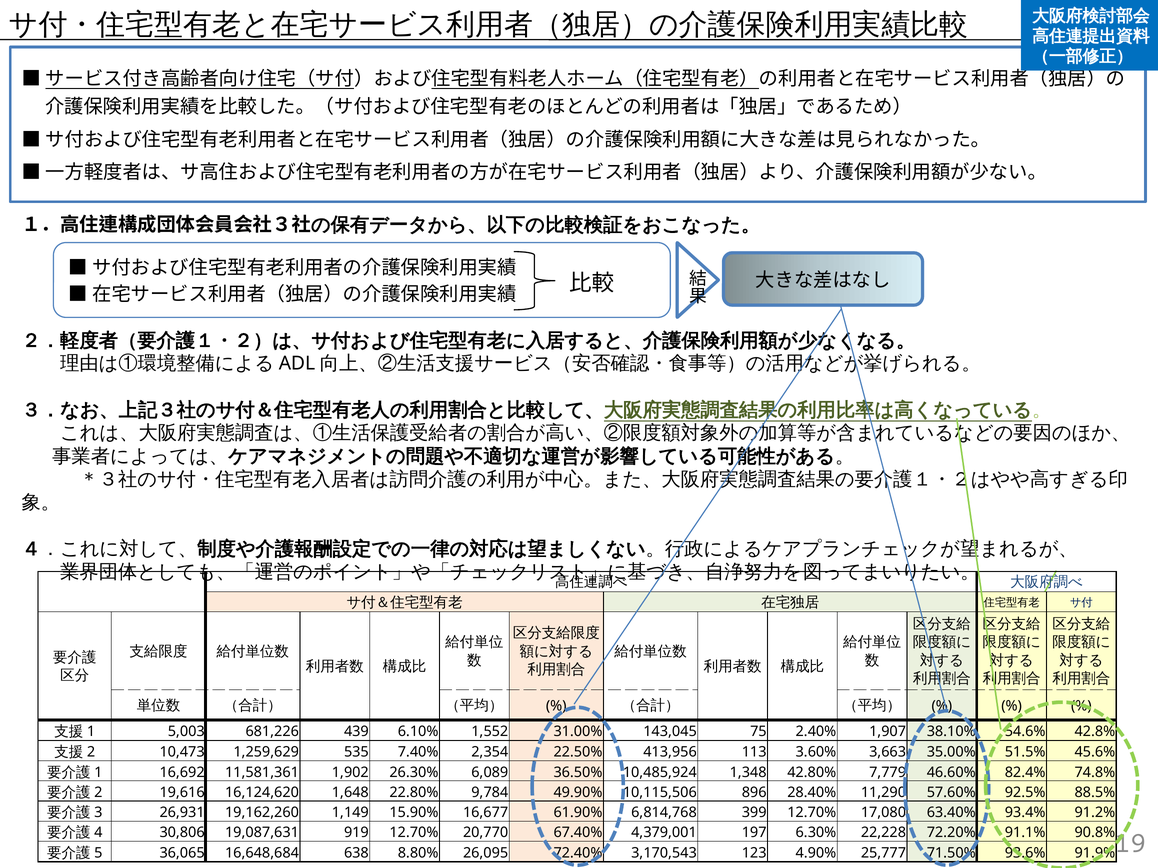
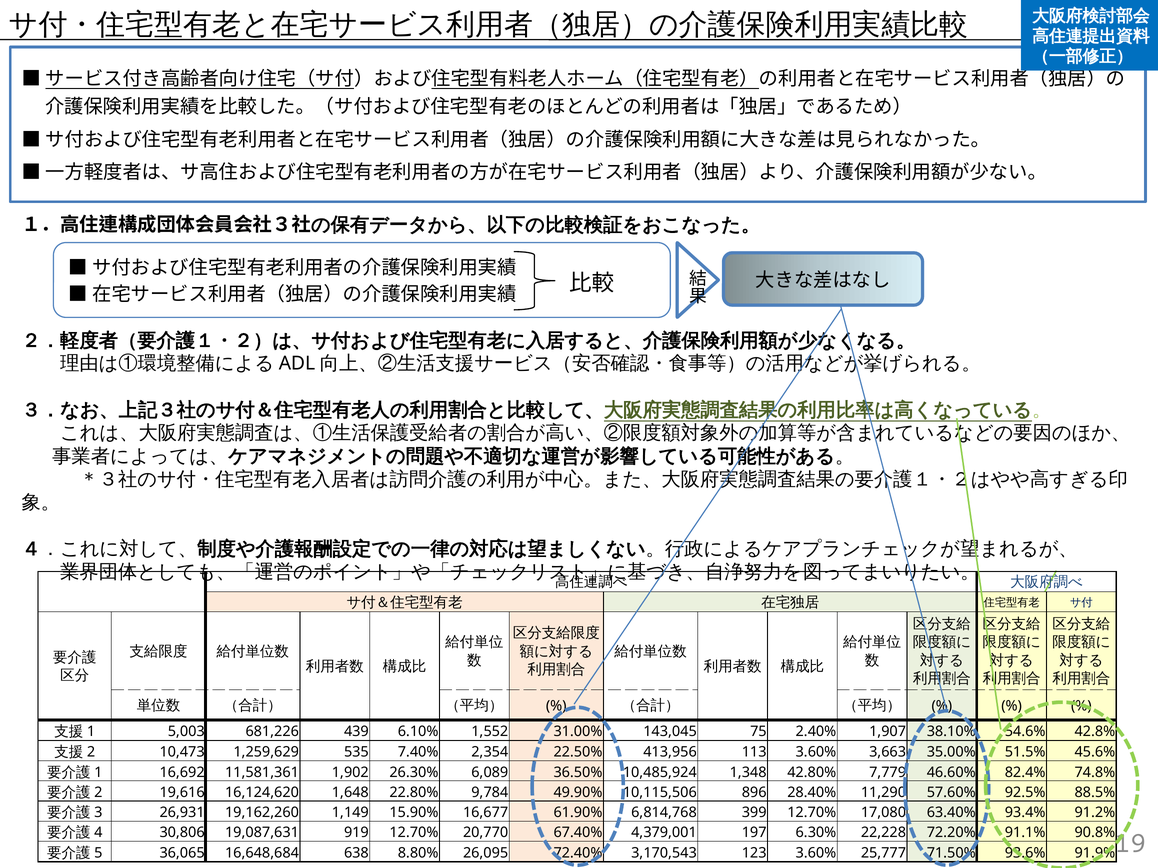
123 4.90%: 4.90% -> 3.60% (816, 853)
